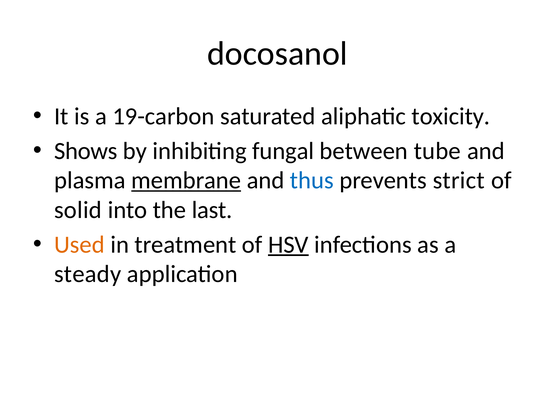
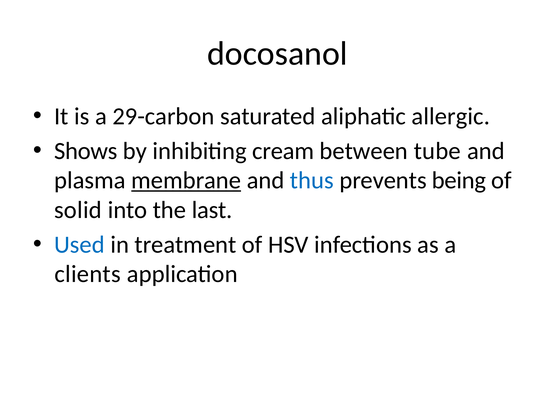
19-carbon: 19-carbon -> 29-carbon (163, 116)
toxicity: toxicity -> allergic (451, 116)
fungal: fungal -> cream (283, 151)
strict: strict -> being (459, 181)
Used colour: orange -> blue (79, 245)
HSV underline: present -> none (288, 245)
steady: steady -> clients (88, 274)
